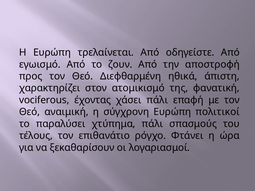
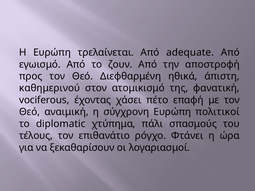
οδηγείστε: οδηγείστε -> adequate (190, 53)
χαρακτηρίζει: χαρακτηρίζει -> καθημερινού (50, 88)
χάσει πάλι: πάλι -> πέτο (157, 100)
παραλύσει: παραλύσει -> diplomatic (61, 124)
